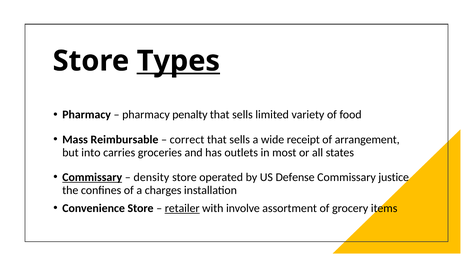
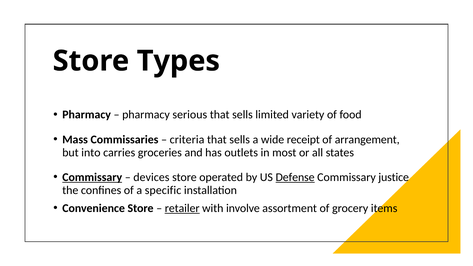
Types underline: present -> none (178, 61)
penalty: penalty -> serious (190, 115)
Reimbursable: Reimbursable -> Commissaries (124, 140)
correct: correct -> criteria (187, 140)
density: density -> devices (151, 177)
Defense underline: none -> present (295, 177)
charges: charges -> specific (163, 190)
